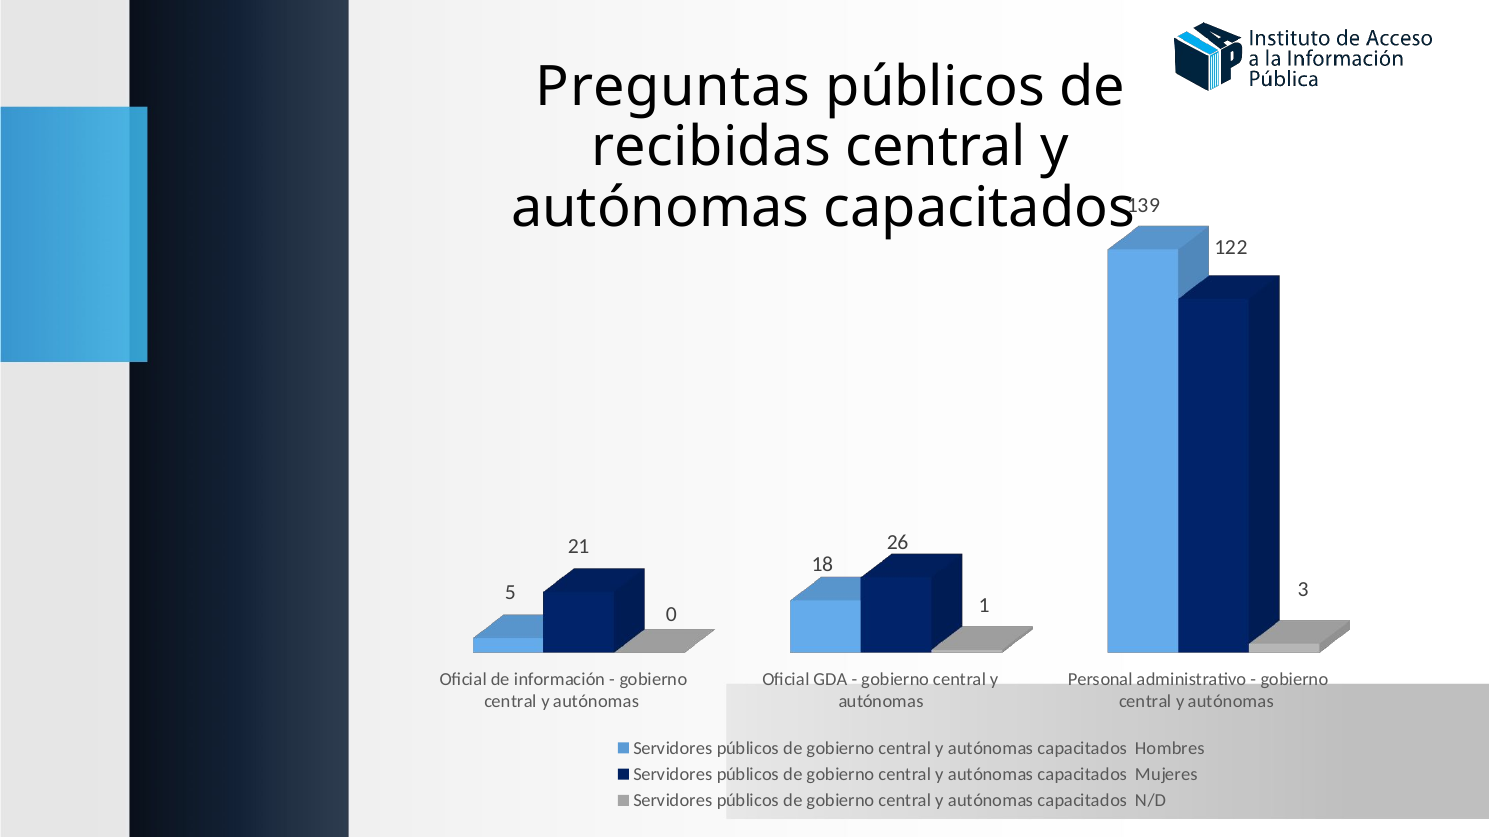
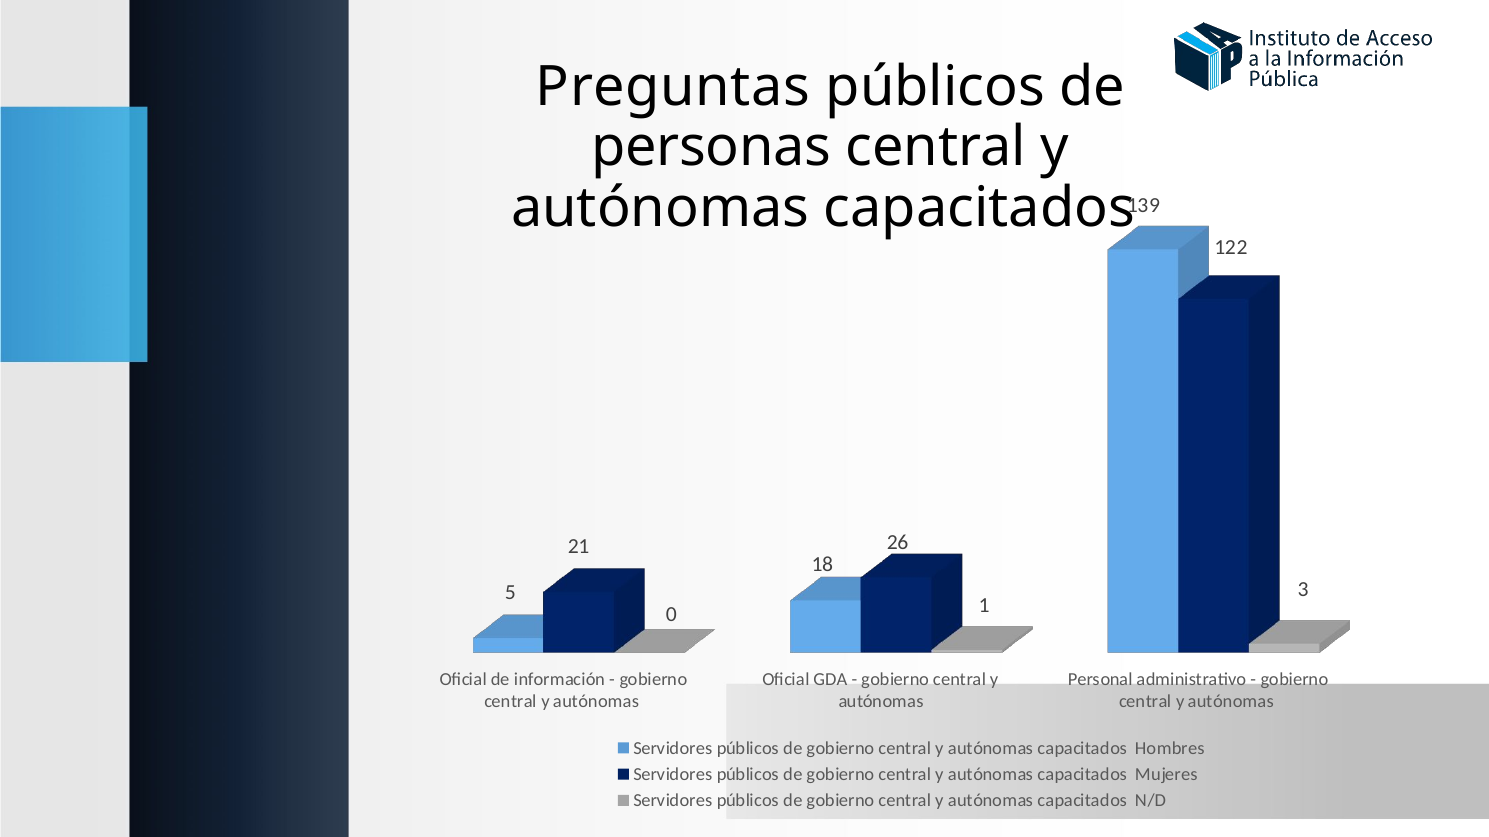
recibidas: recibidas -> personas (711, 148)
